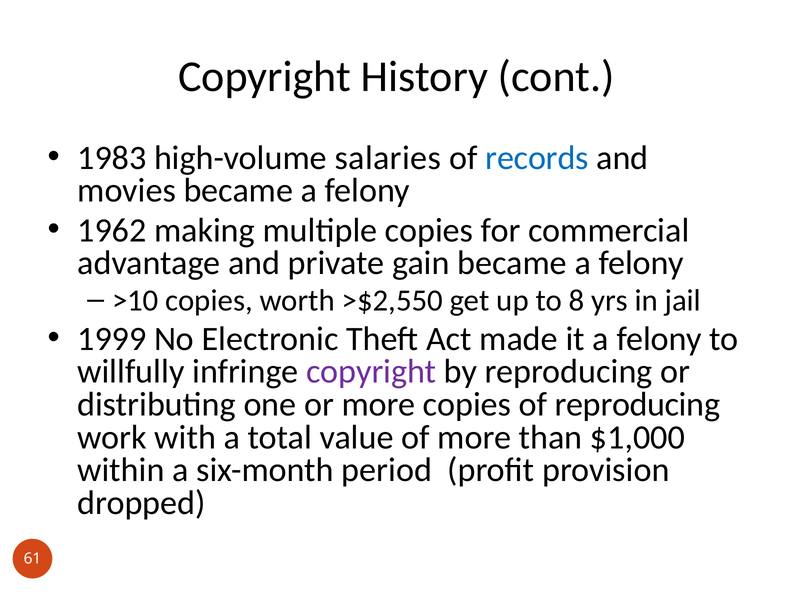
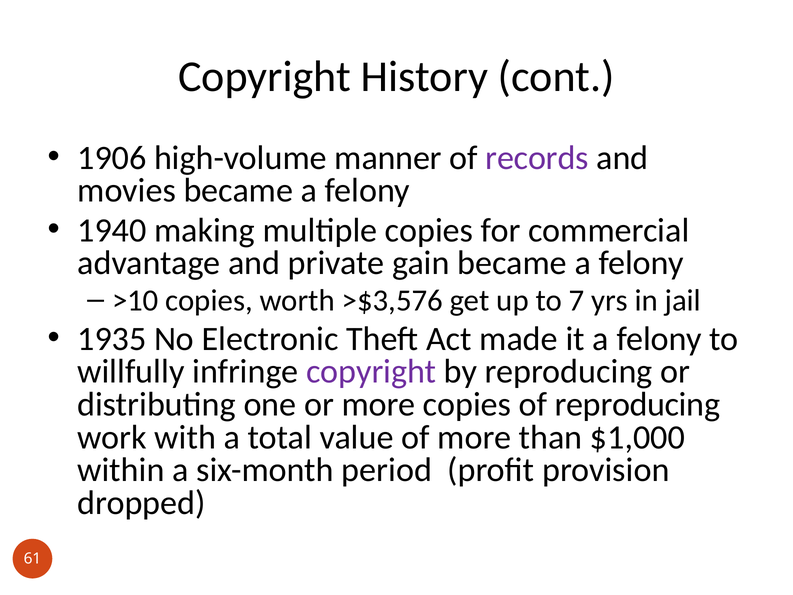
1983: 1983 -> 1906 (112, 158)
salaries: salaries -> manner (388, 158)
records colour: blue -> purple (537, 158)
1962: 1962 -> 1940 (112, 230)
>$2,550: >$2,550 -> >$3,576 (392, 301)
8: 8 -> 7 (577, 301)
1999: 1999 -> 1935 (112, 339)
